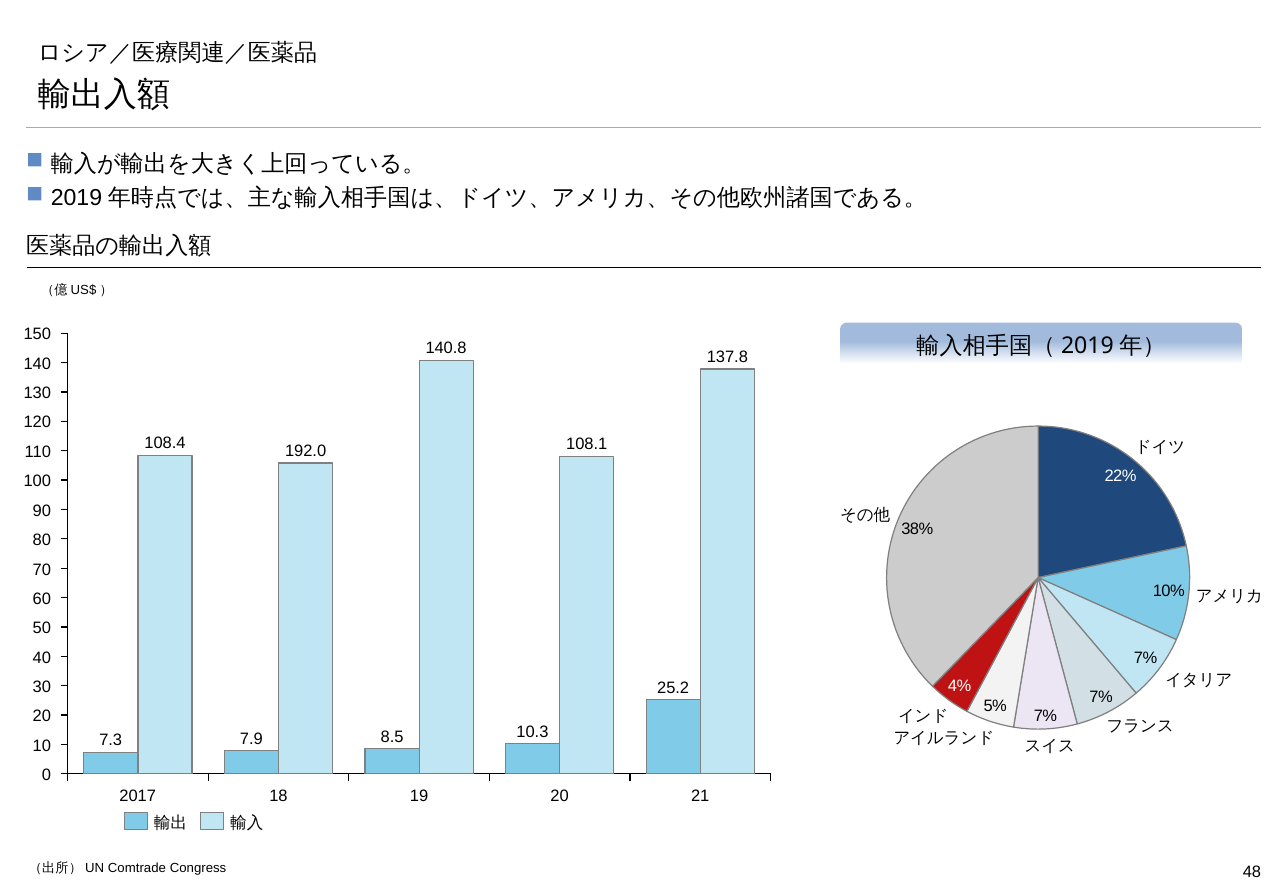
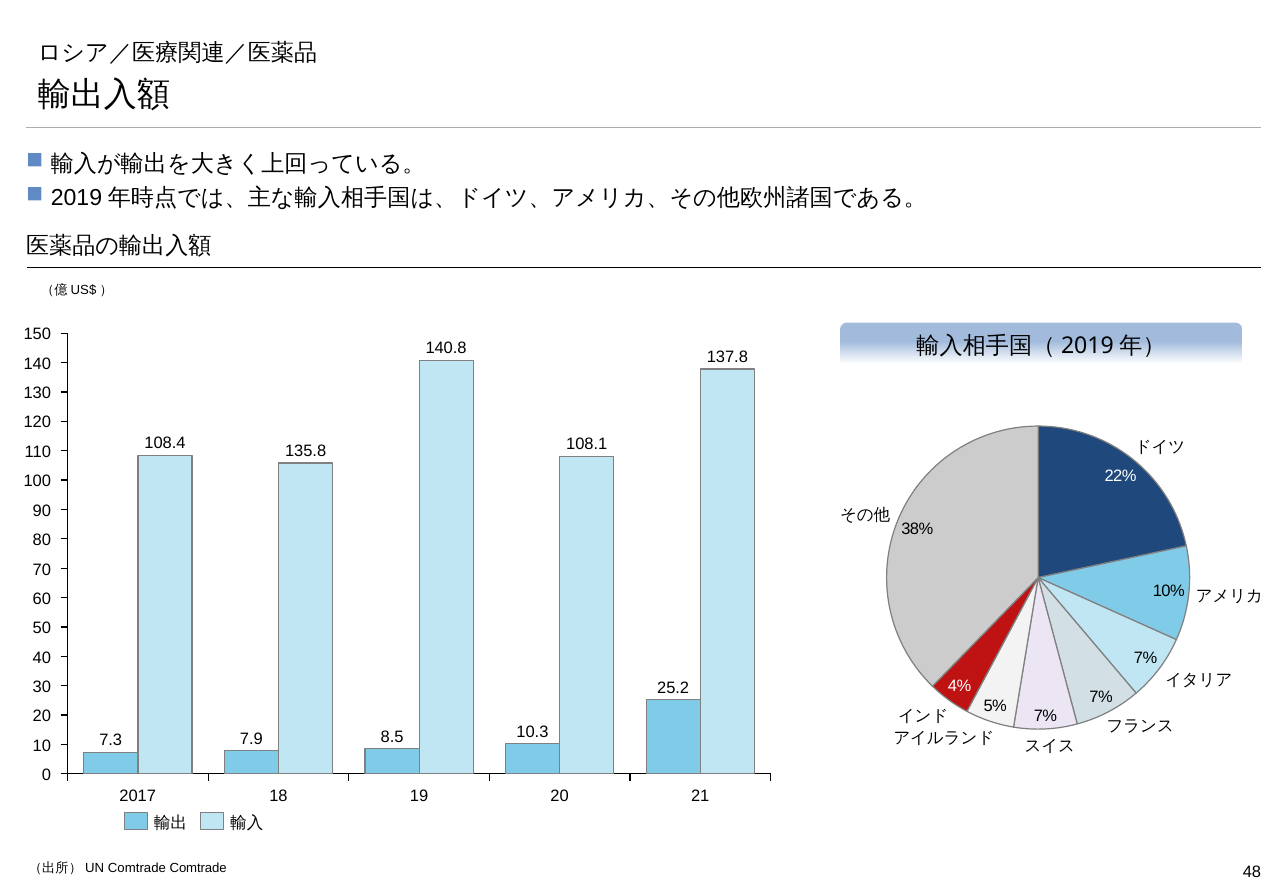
192.0: 192.0 -> 135.8 (306, 451)
Comtrade Congress: Congress -> Comtrade (198, 868)
